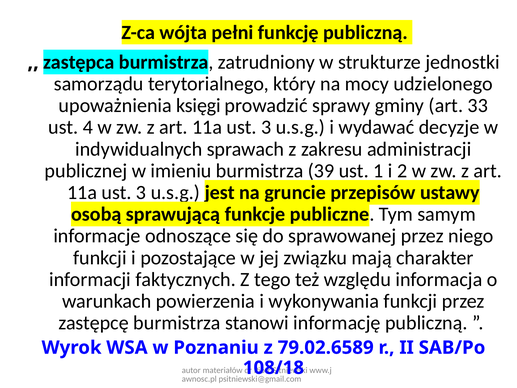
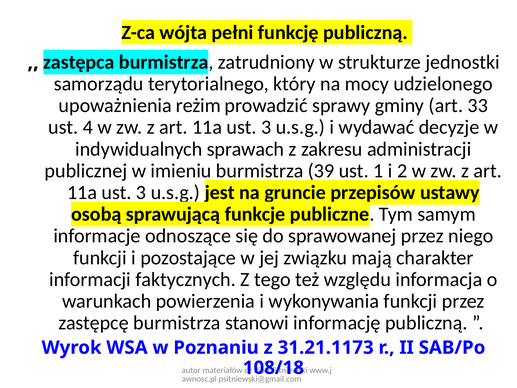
księgi: księgi -> reżim (198, 106)
79.02.6589: 79.02.6589 -> 31.21.1173 (326, 347)
